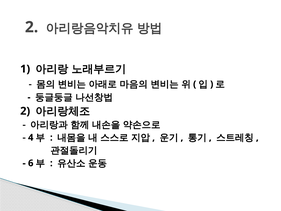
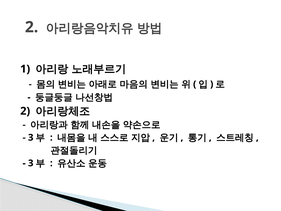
4: 4 -> 3 (31, 137)
6: 6 -> 3 (31, 163)
